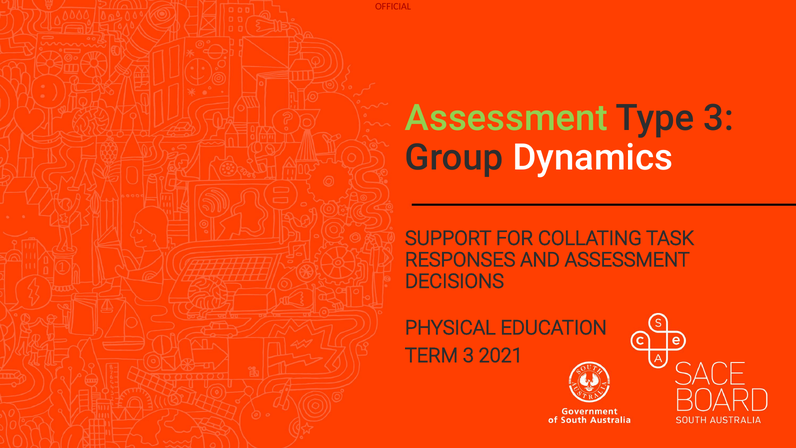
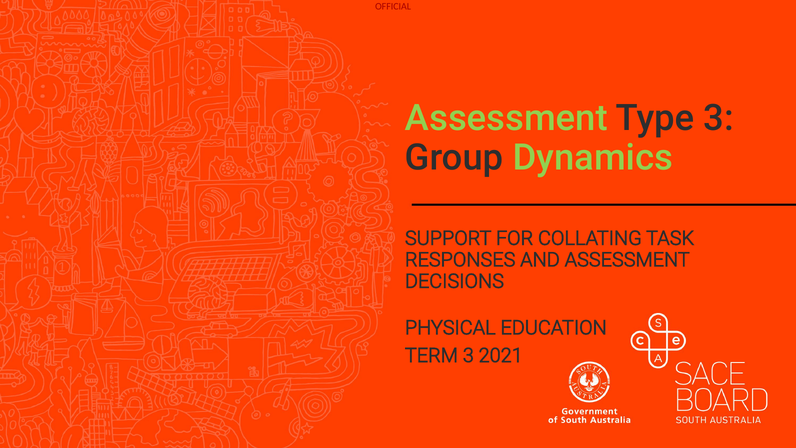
Dynamics colour: white -> light green (593, 157)
